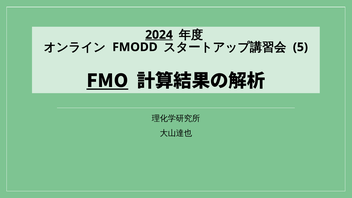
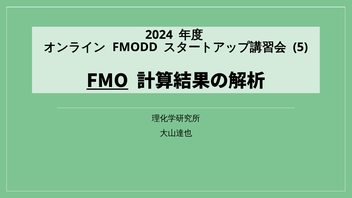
2024 underline: present -> none (159, 35)
